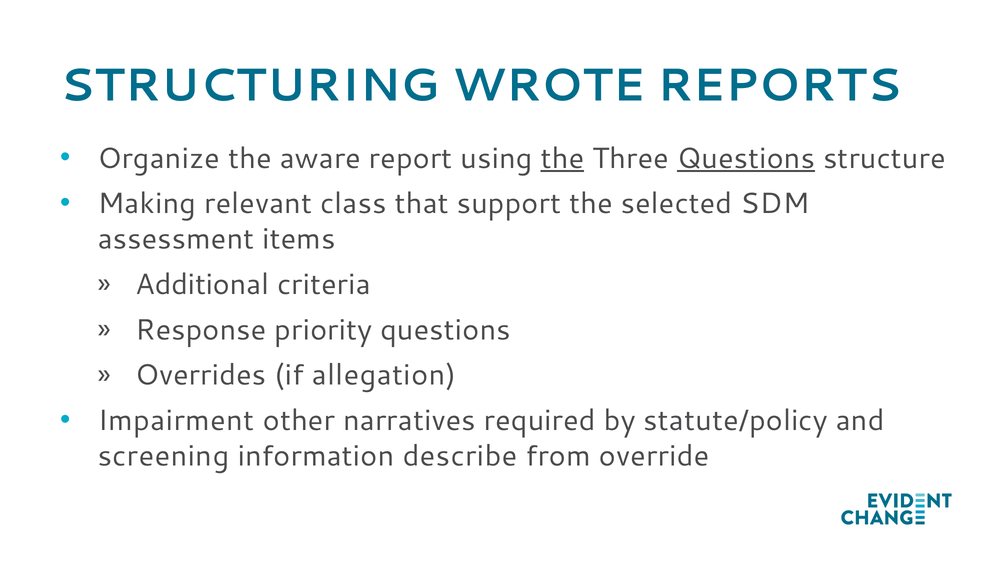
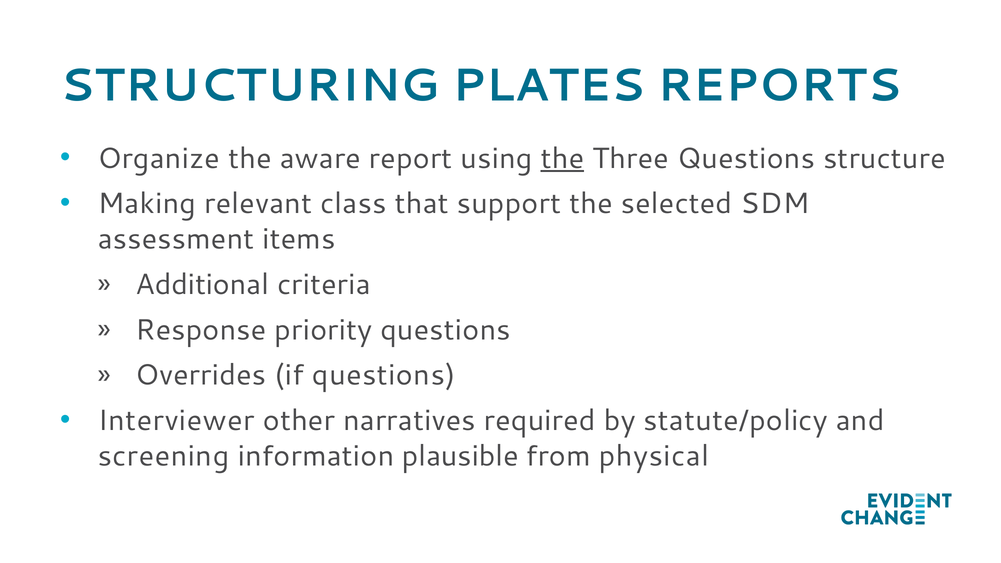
WROTE: WROTE -> PLATES (549, 86)
Questions underline: present -> none (746, 158)
if allegation: allegation -> questions (384, 375)
Impairment: Impairment -> Interviewer (176, 421)
describe: describe -> plausible (460, 456)
override: override -> physical (654, 456)
